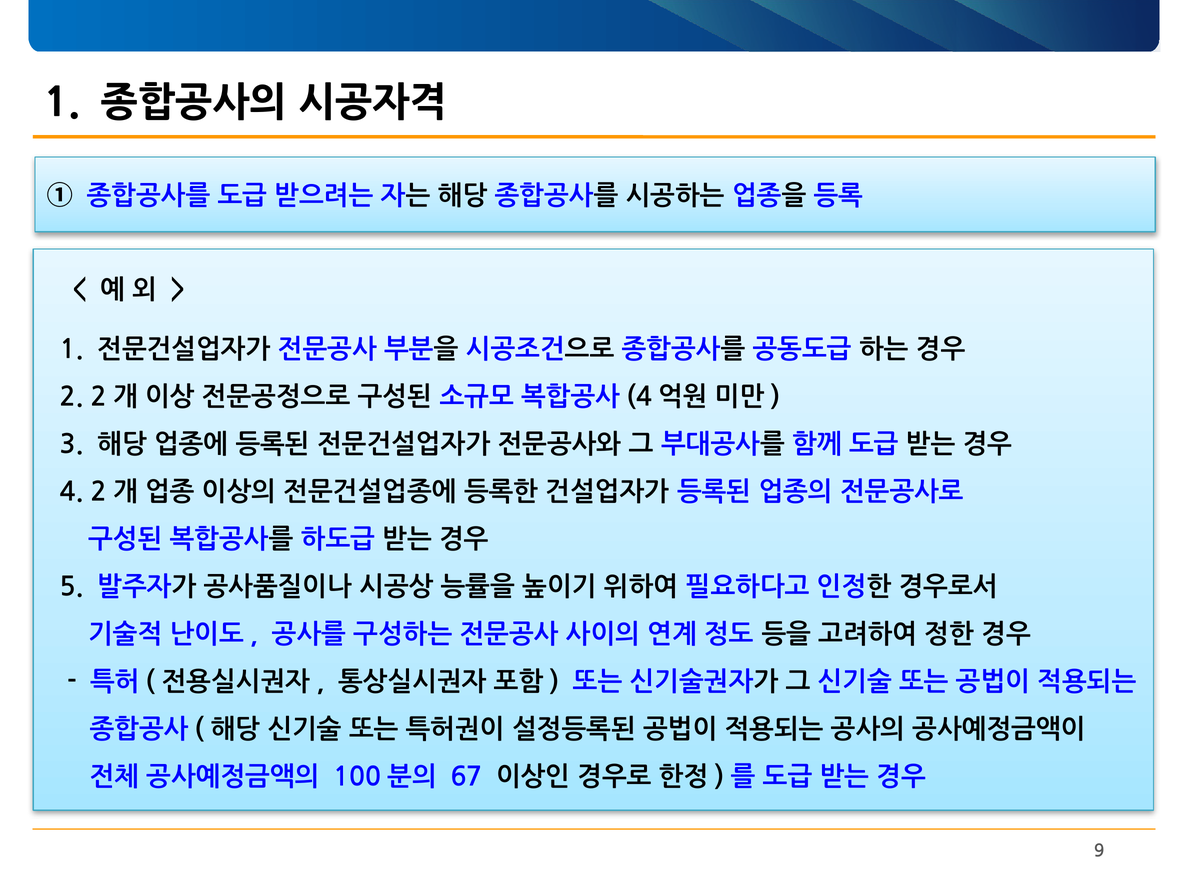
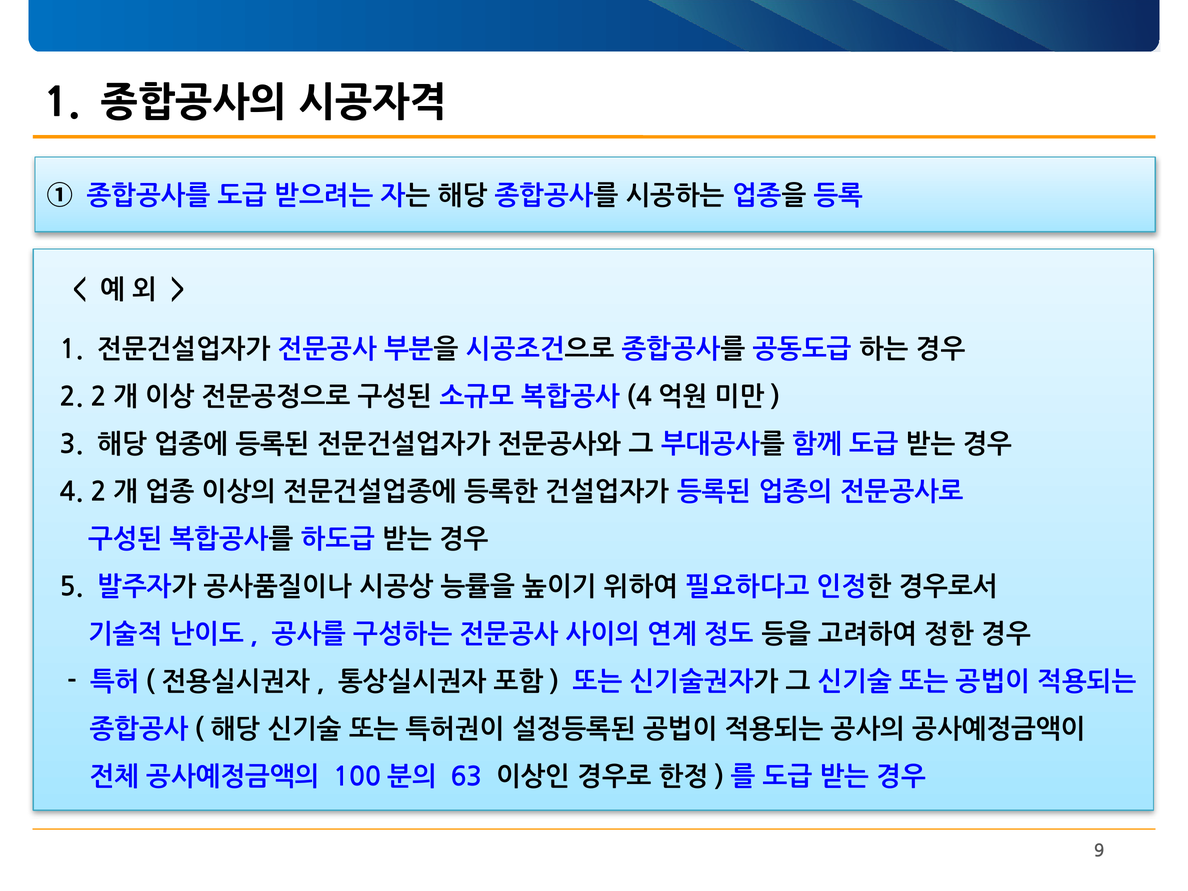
67: 67 -> 63 (466, 777)
